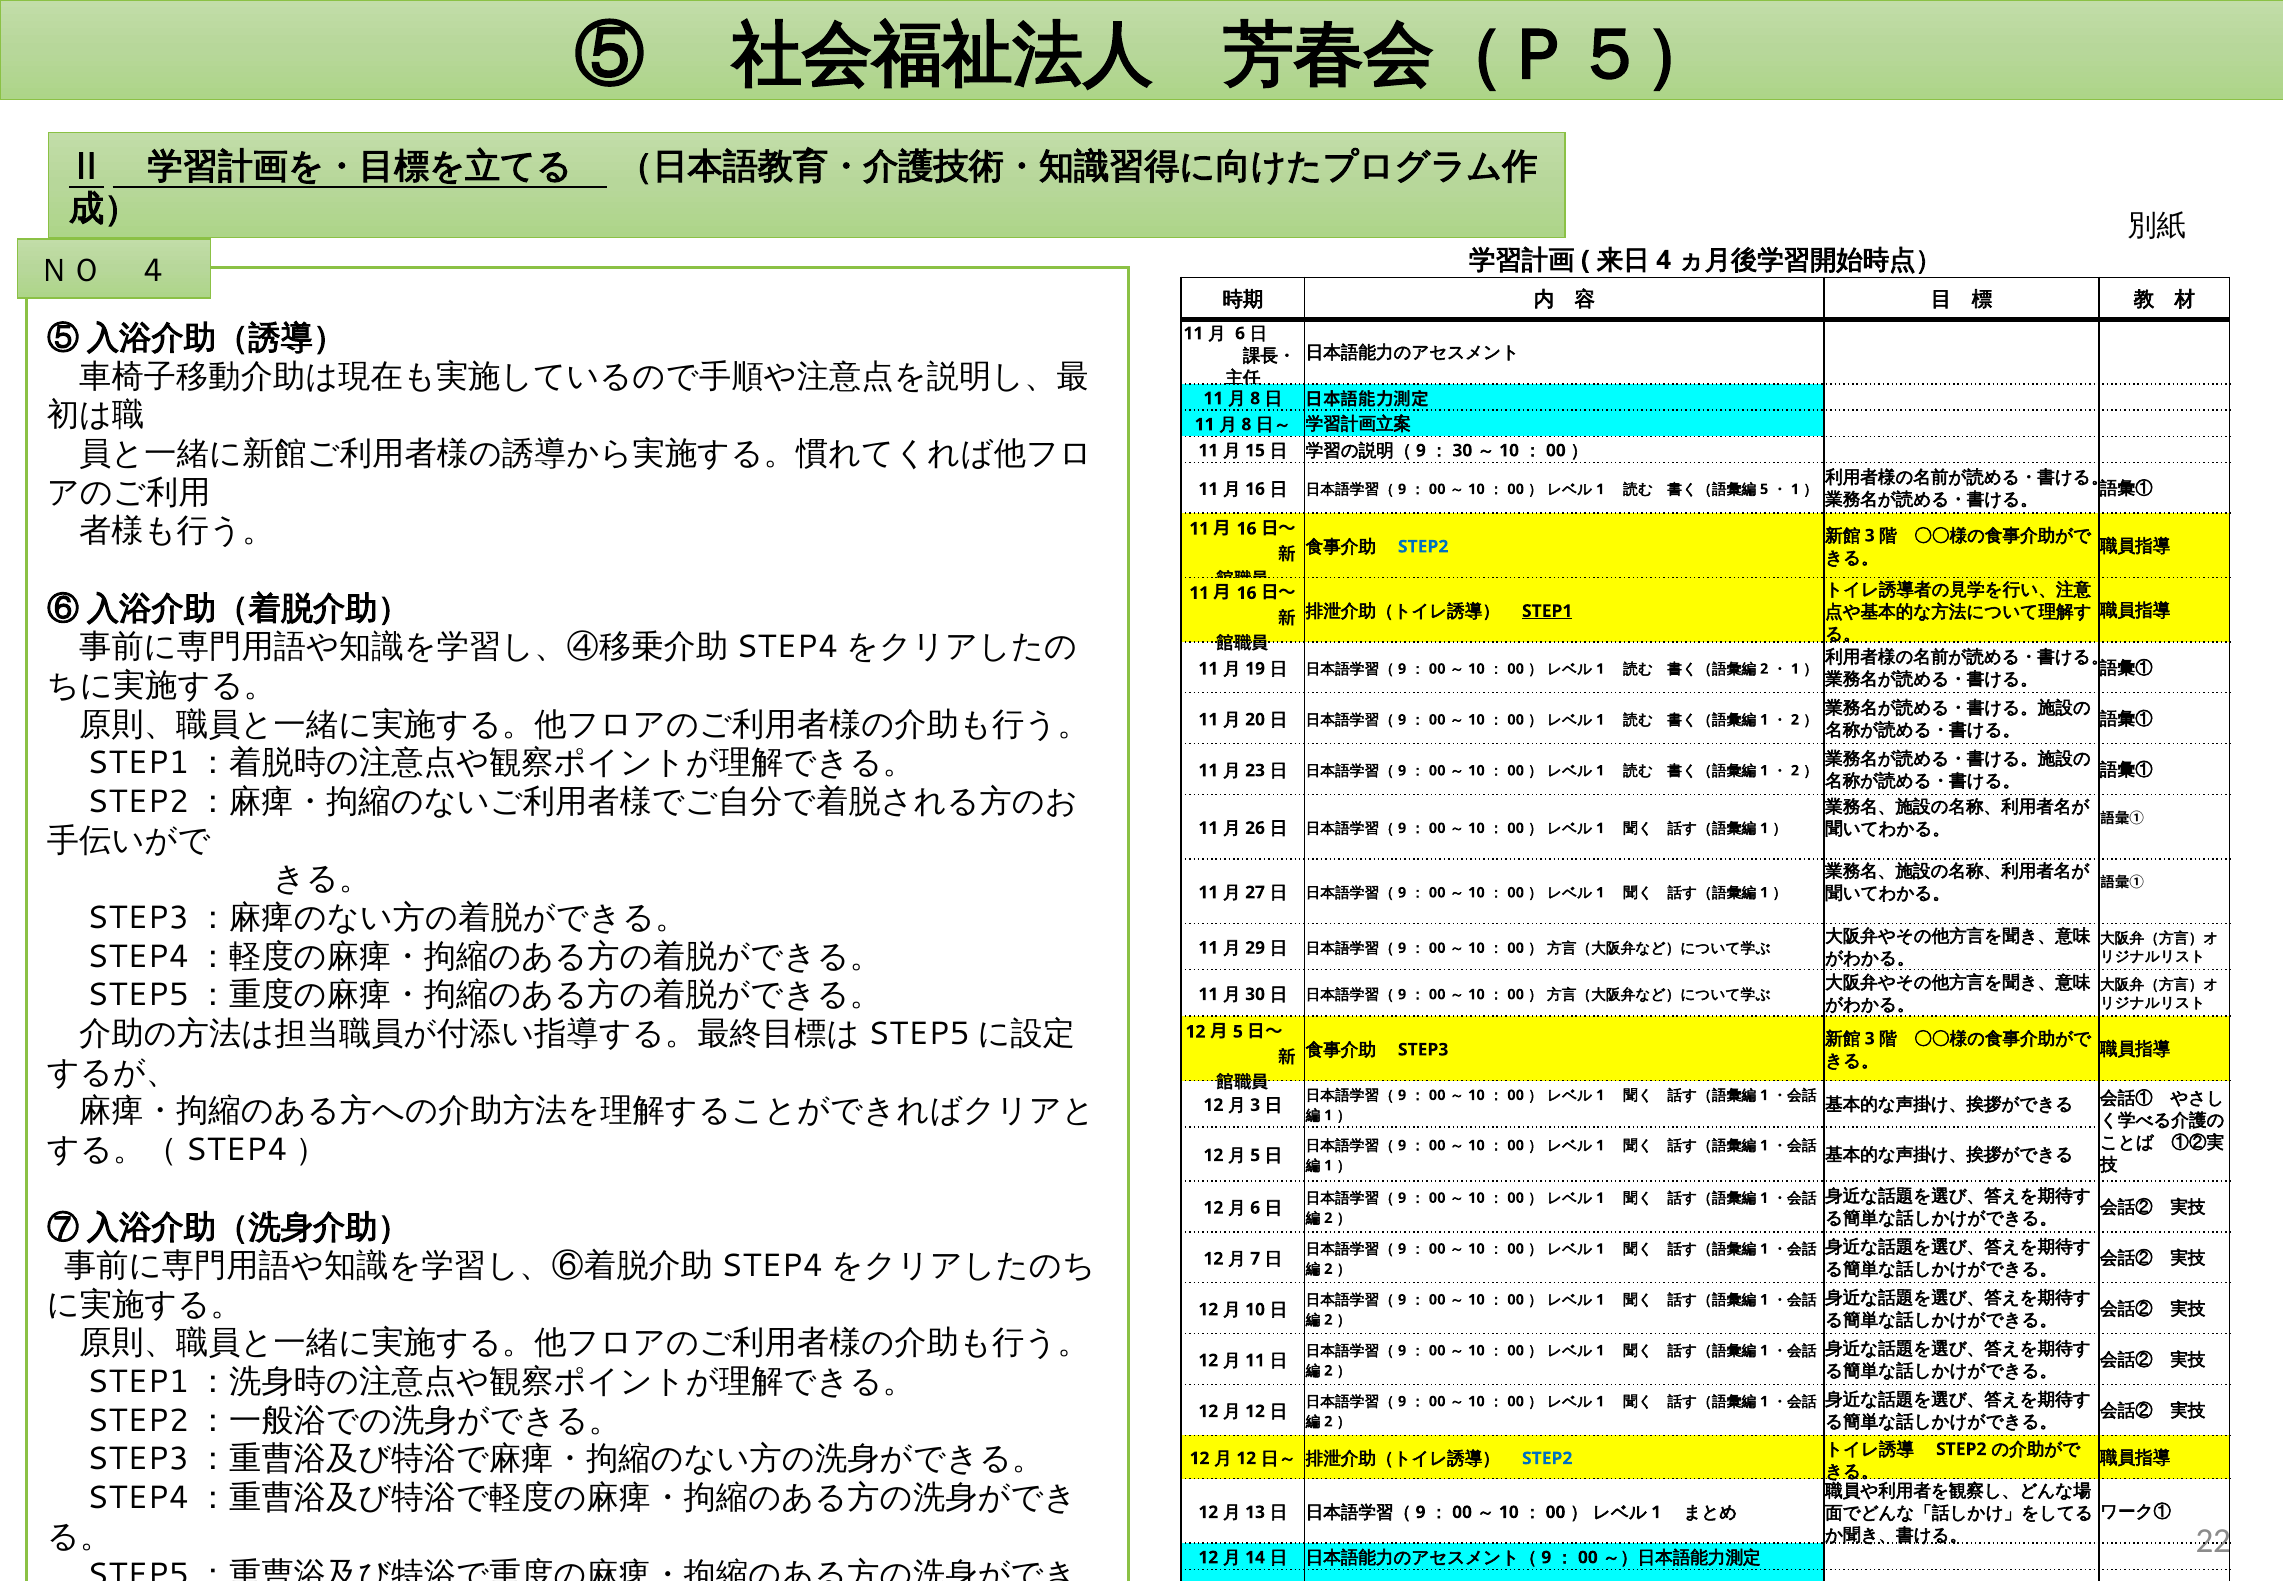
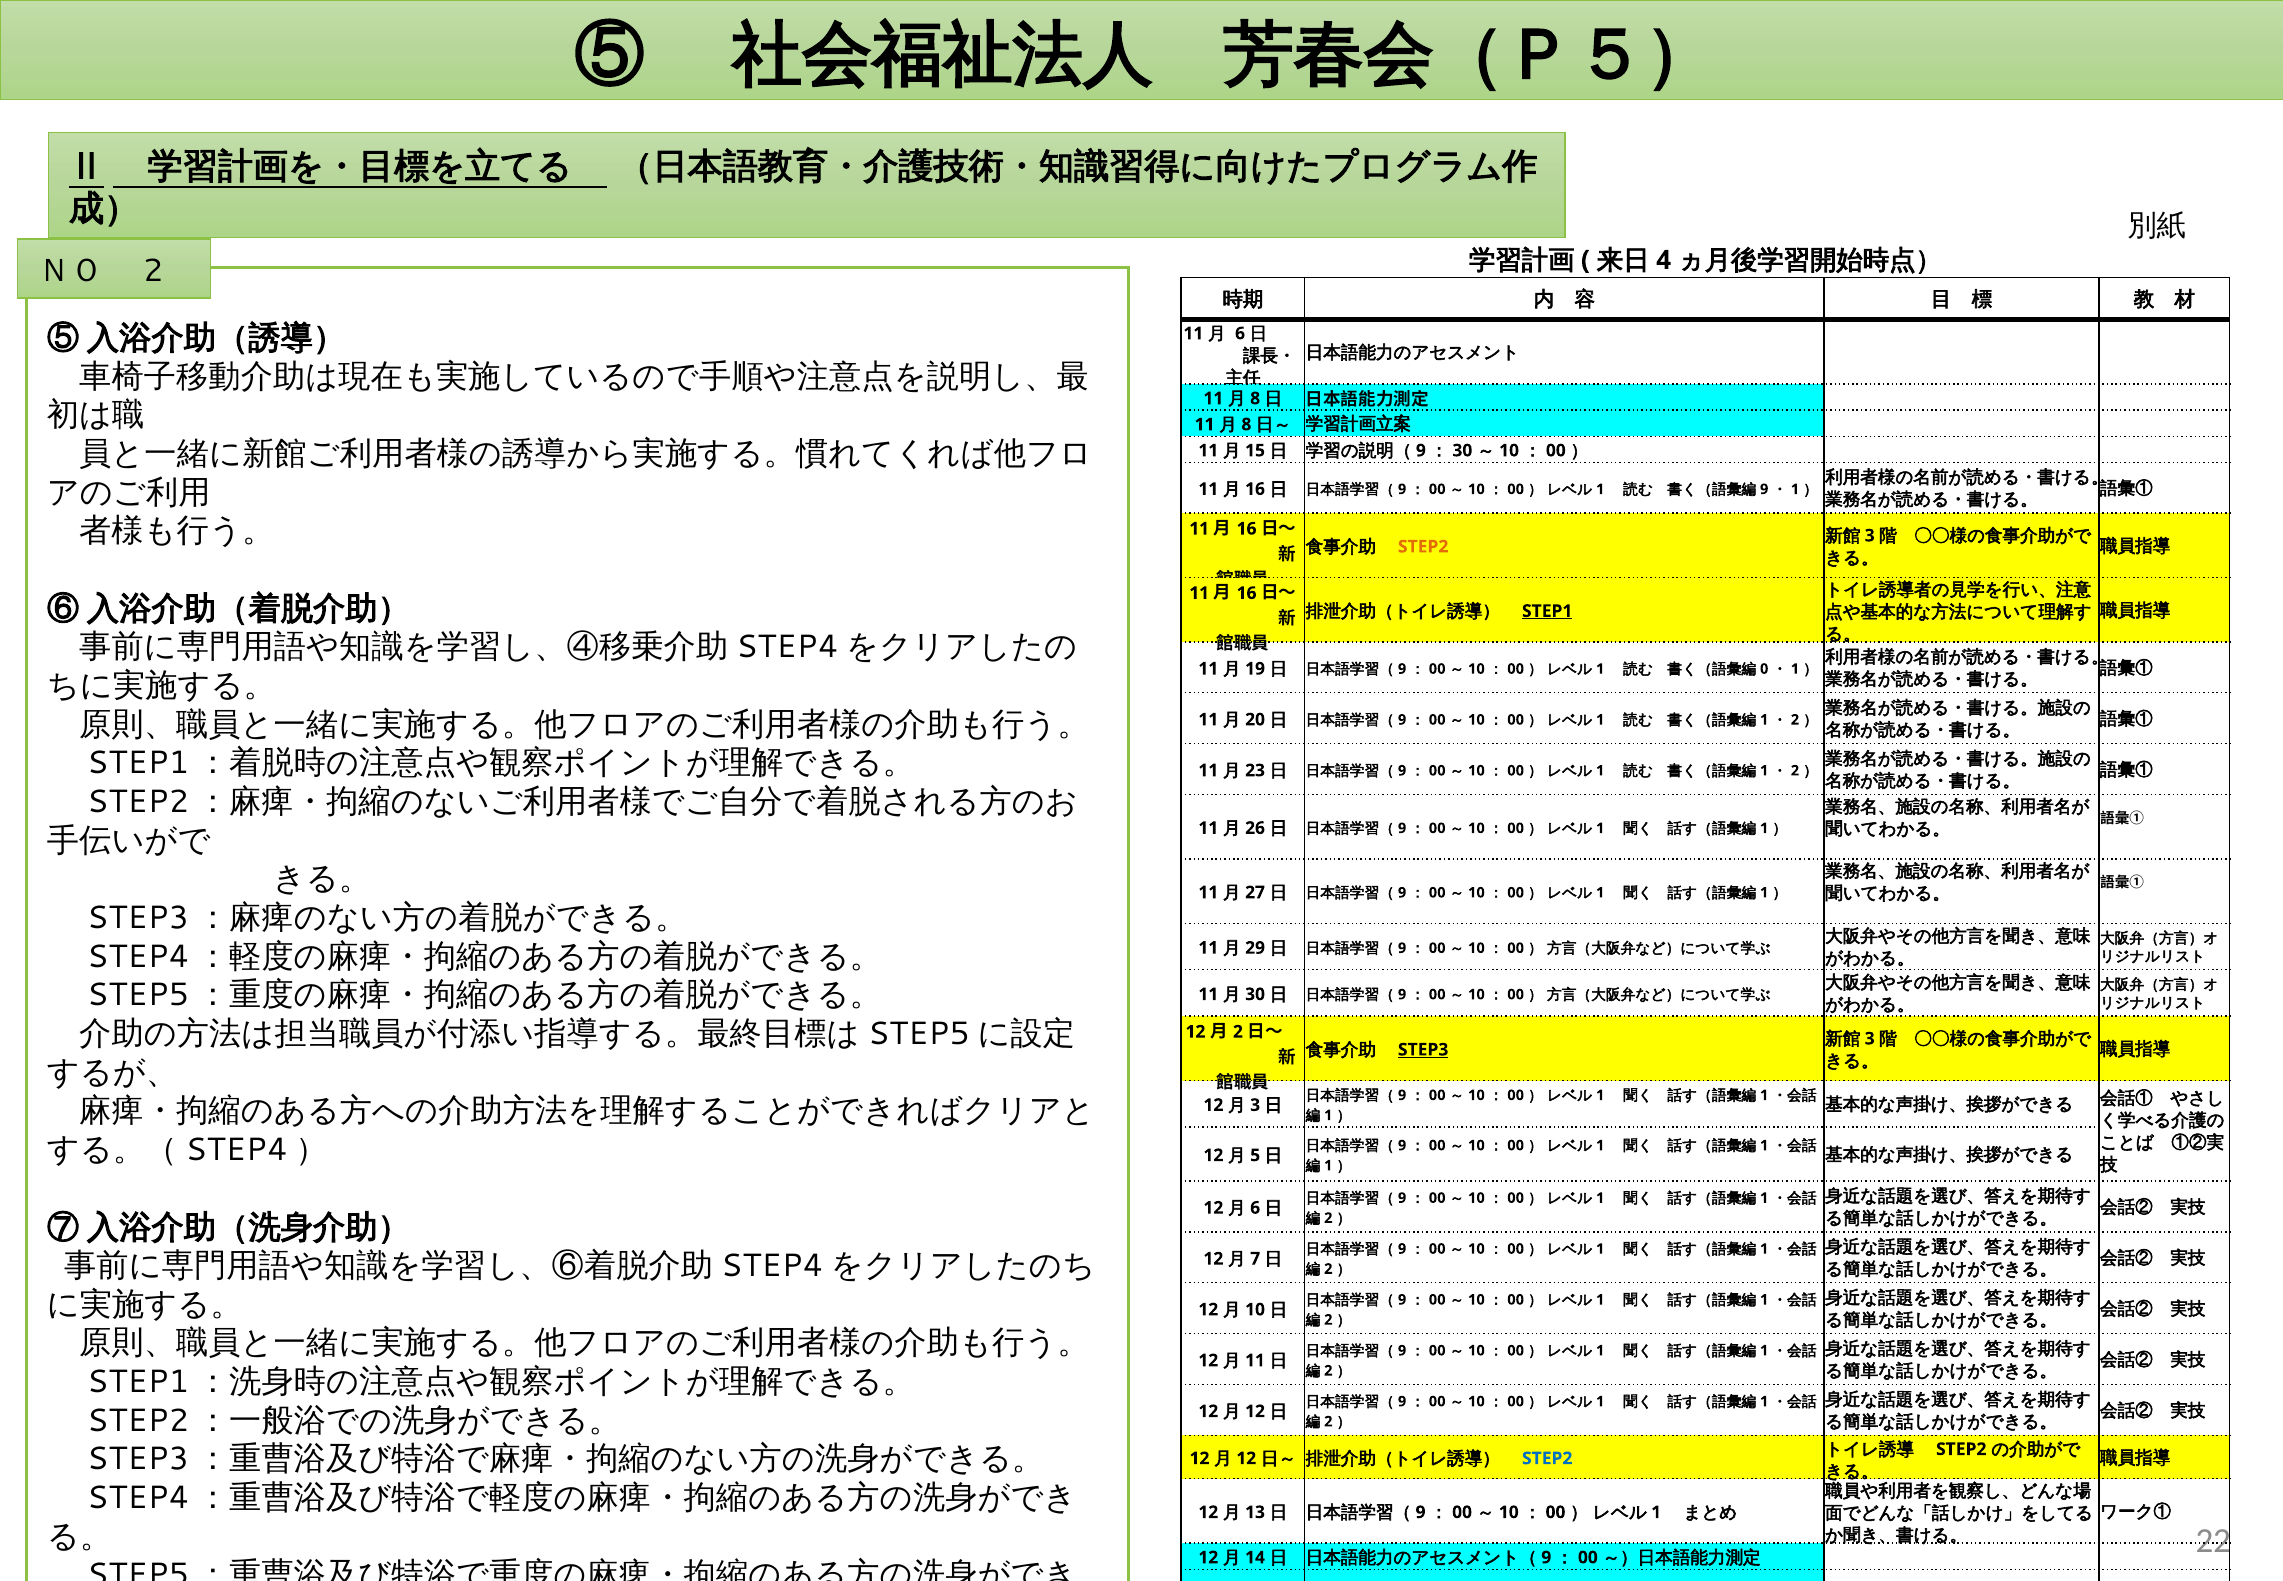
ＮＯ 4: 4 -> 2 (153, 271)
5: 5 -> 9 (1764, 489)
STEP2 colour: blue -> orange (1423, 547)
2: 2 -> 0 (1764, 669)
5: 5 -> 2 (1238, 1031)
STEP3 underline: none -> present (1423, 1049)
